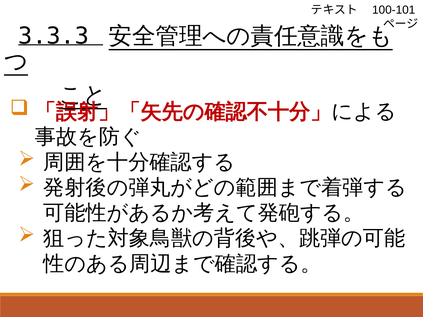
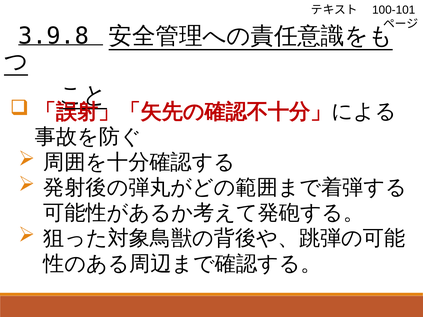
3.3.3: 3.3.3 -> 3.9.8 (54, 36)
